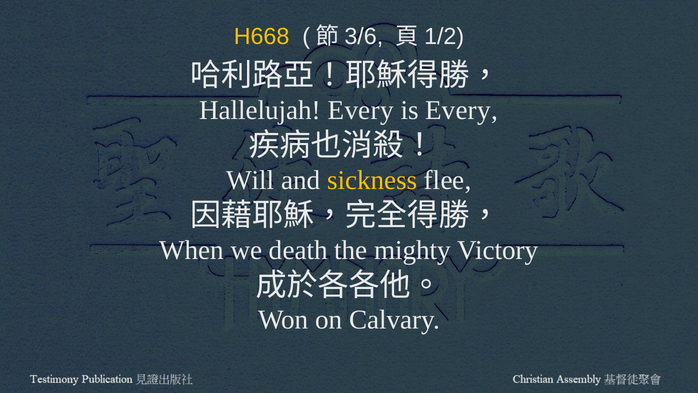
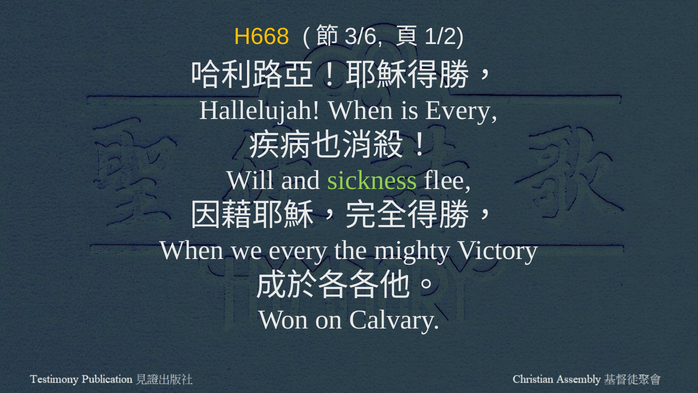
Hallelujah Every: Every -> When (361, 110)
sickness colour: yellow -> light green (372, 180)
we death: death -> every (298, 250)
